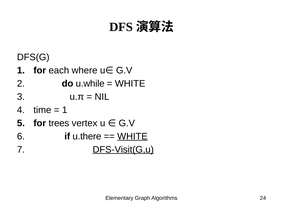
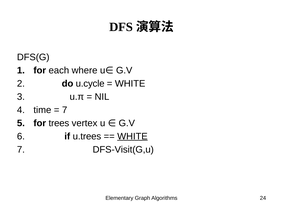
u.while: u.while -> u.cycle (90, 84)
1: 1 -> 7 (65, 110)
u.there: u.there -> u.trees (87, 136)
DFS-Visit(G,u underline: present -> none (123, 150)
